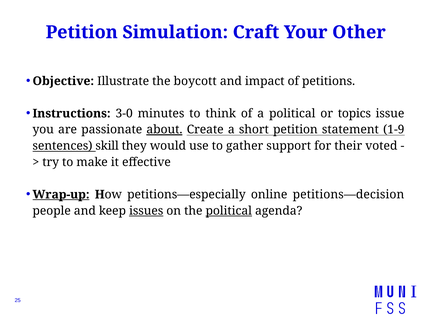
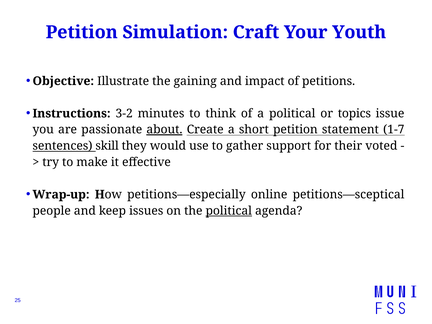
Other: Other -> Youth (359, 32)
boycott: boycott -> gaining (195, 81)
3-0: 3-0 -> 3-2 (124, 113)
1-9: 1-9 -> 1-7 (394, 130)
Wrap-up underline: present -> none (61, 195)
petitions—decision: petitions—decision -> petitions—sceptical (349, 195)
issues underline: present -> none (146, 211)
